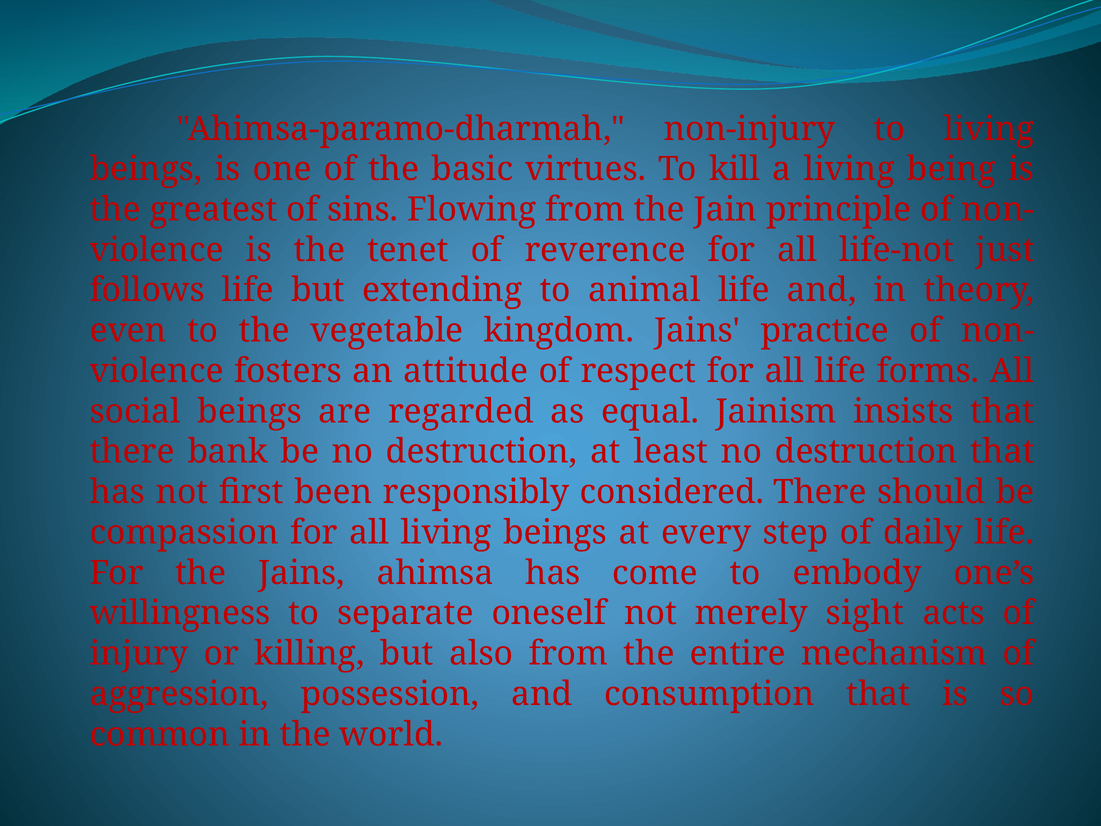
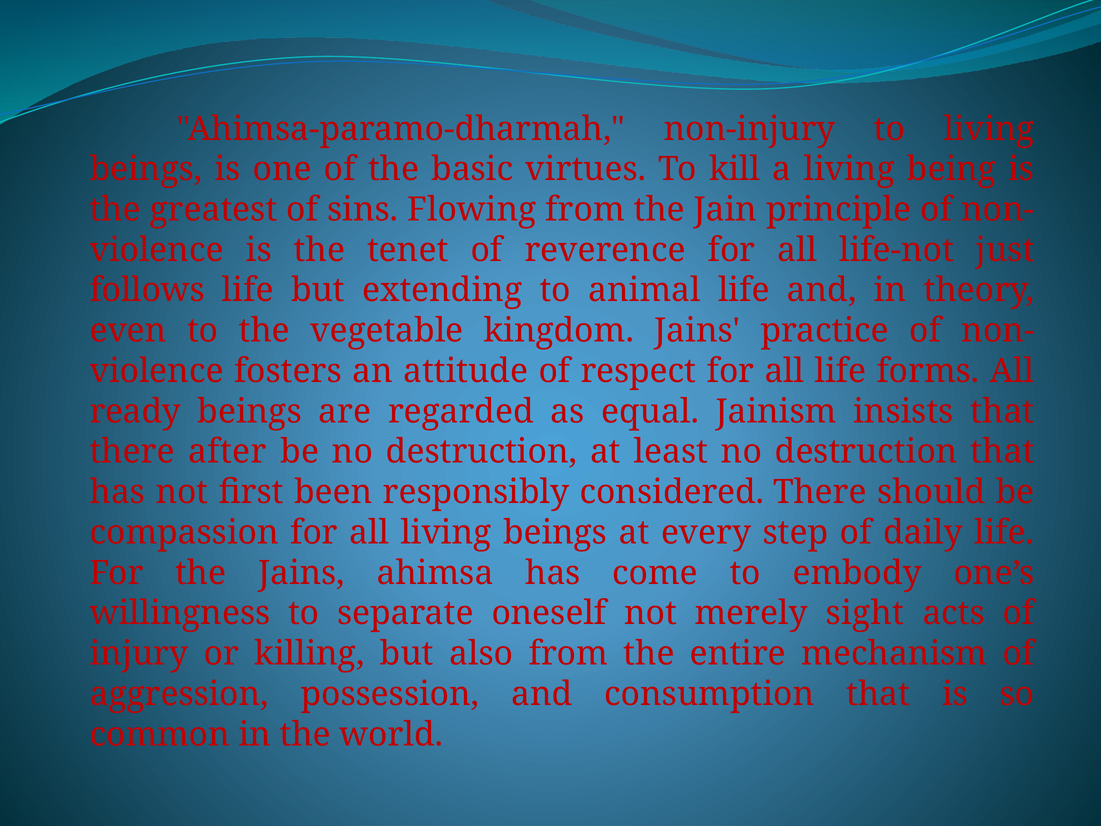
social: social -> ready (135, 411)
bank: bank -> after (227, 452)
